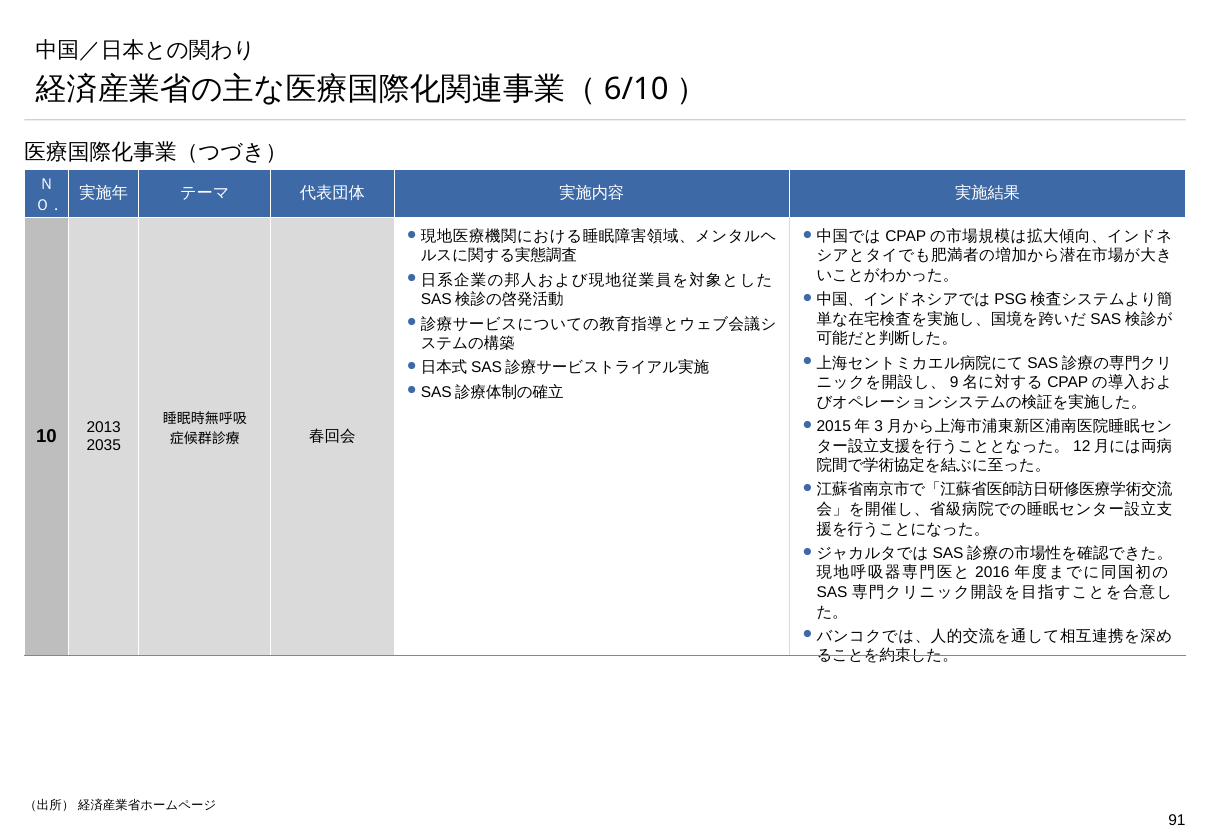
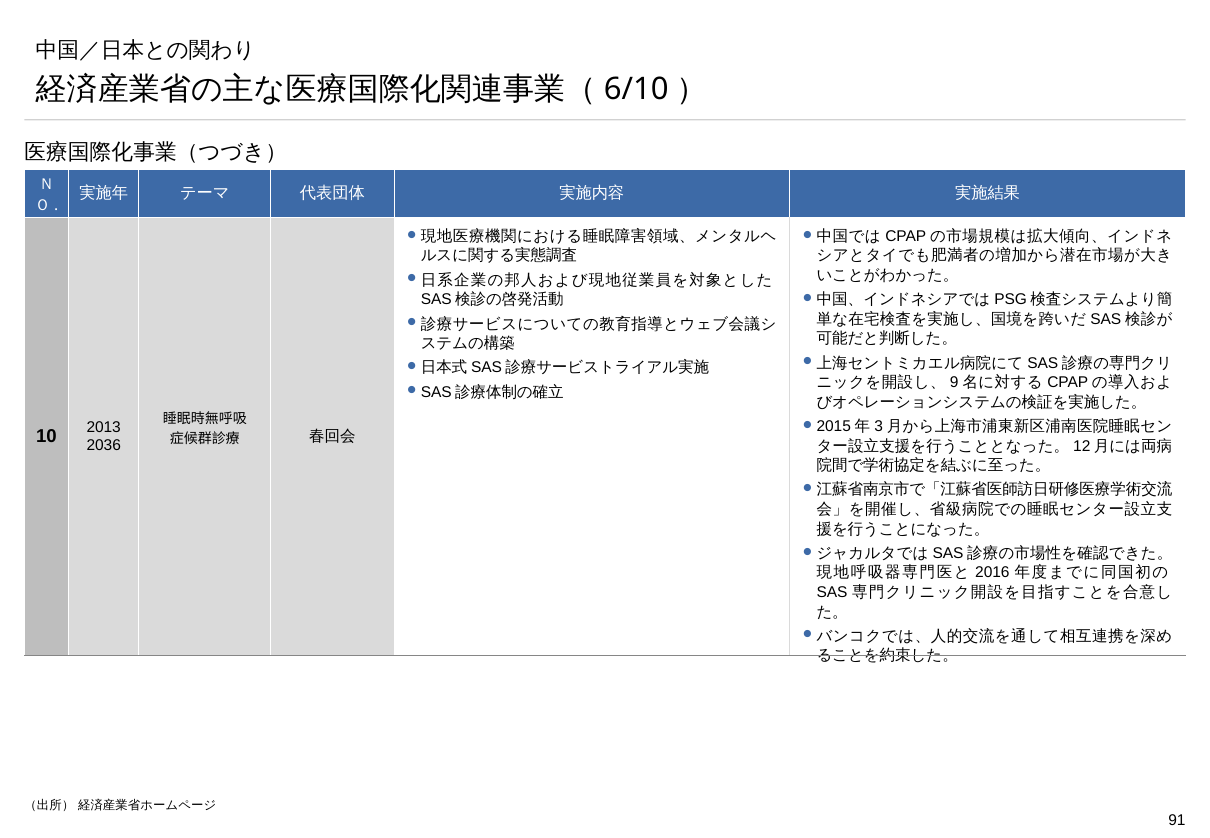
2035: 2035 -> 2036 (104, 445)
